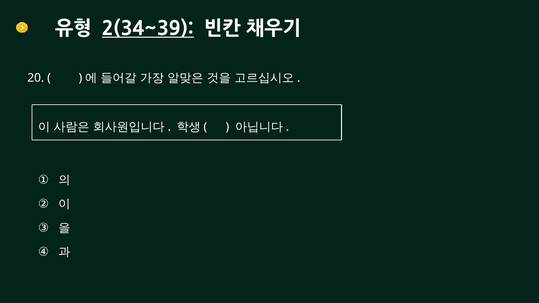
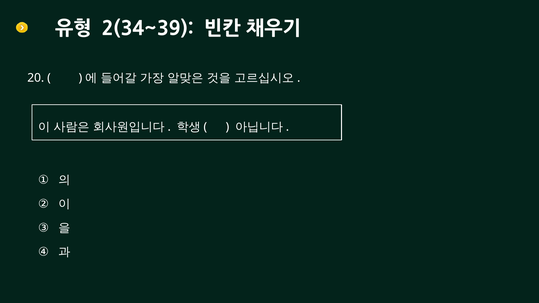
2(34~39 underline: present -> none (148, 29)
